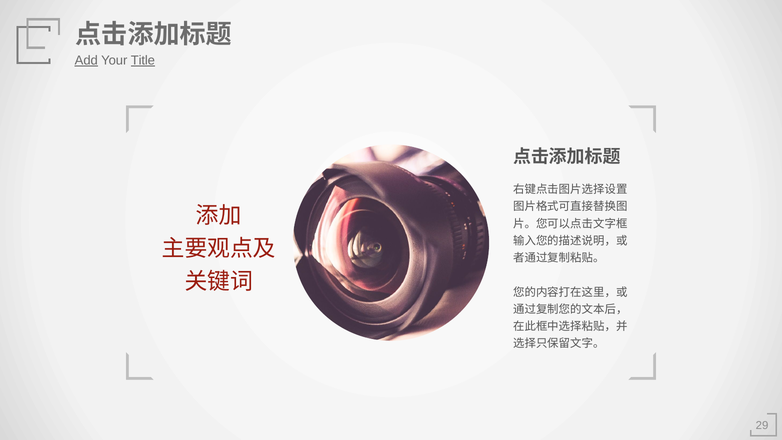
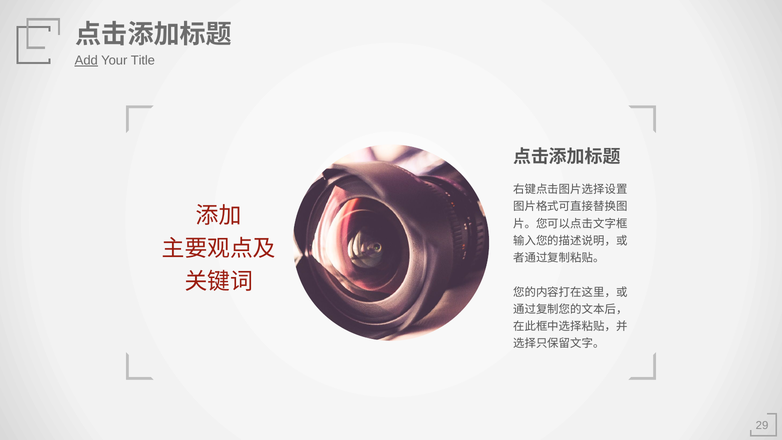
Title underline: present -> none (143, 60)
